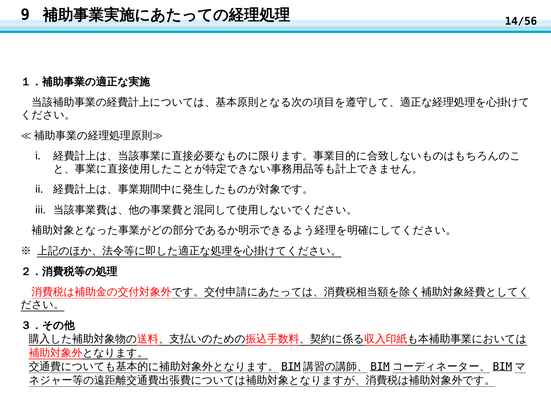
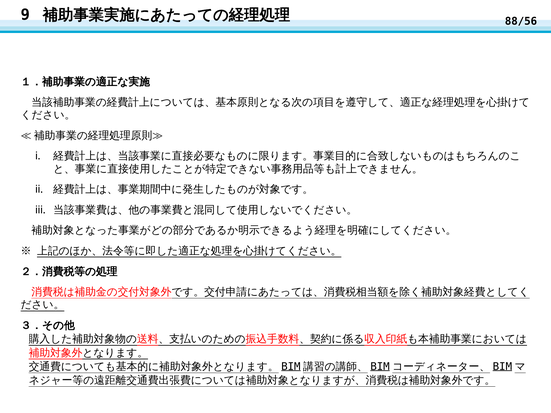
14/56: 14/56 -> 88/56 (521, 21)
